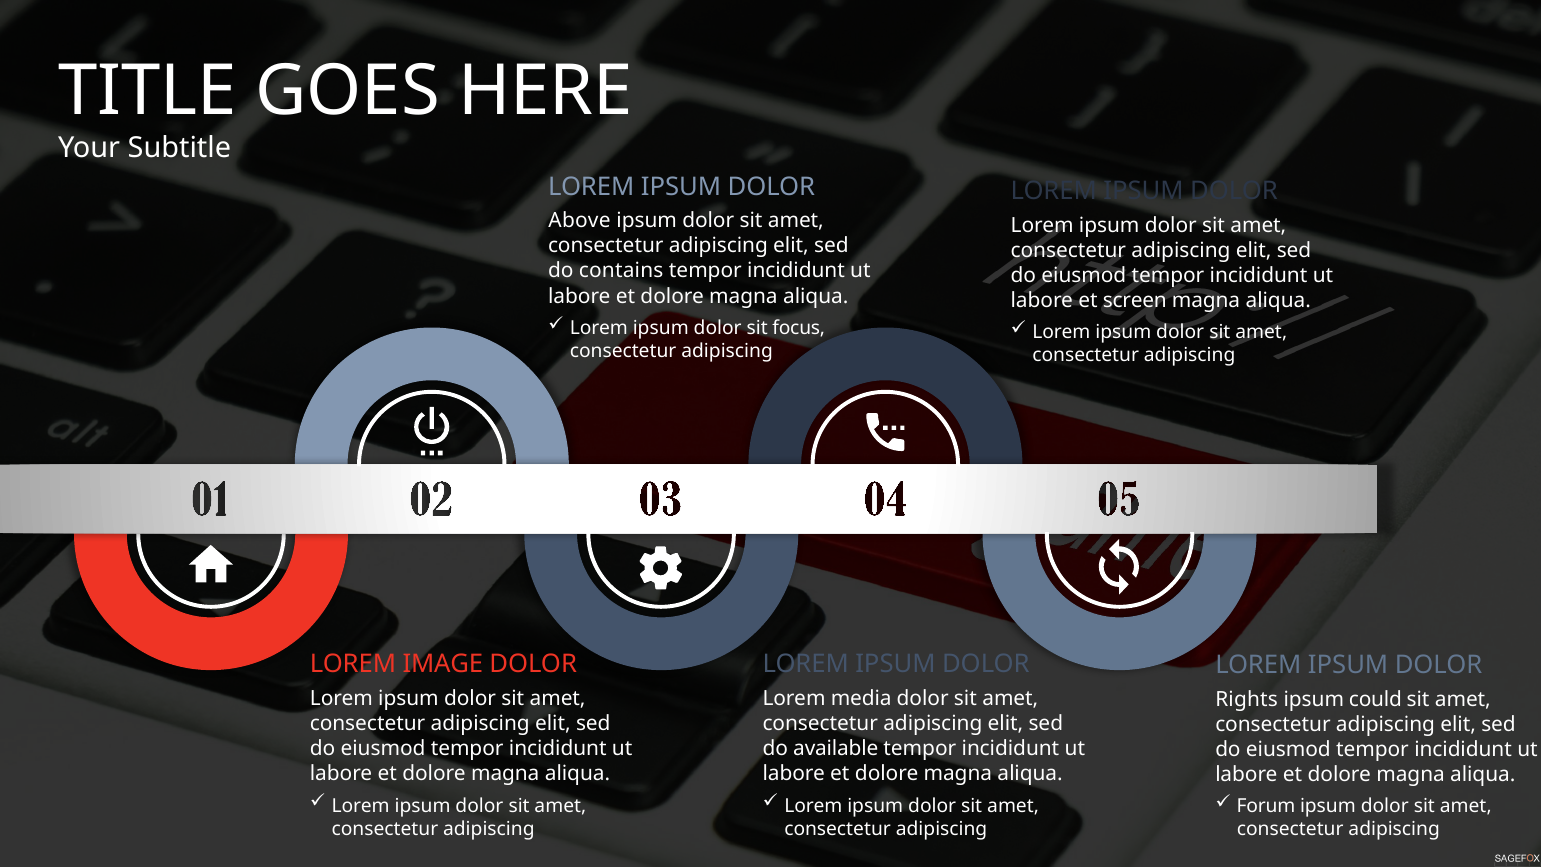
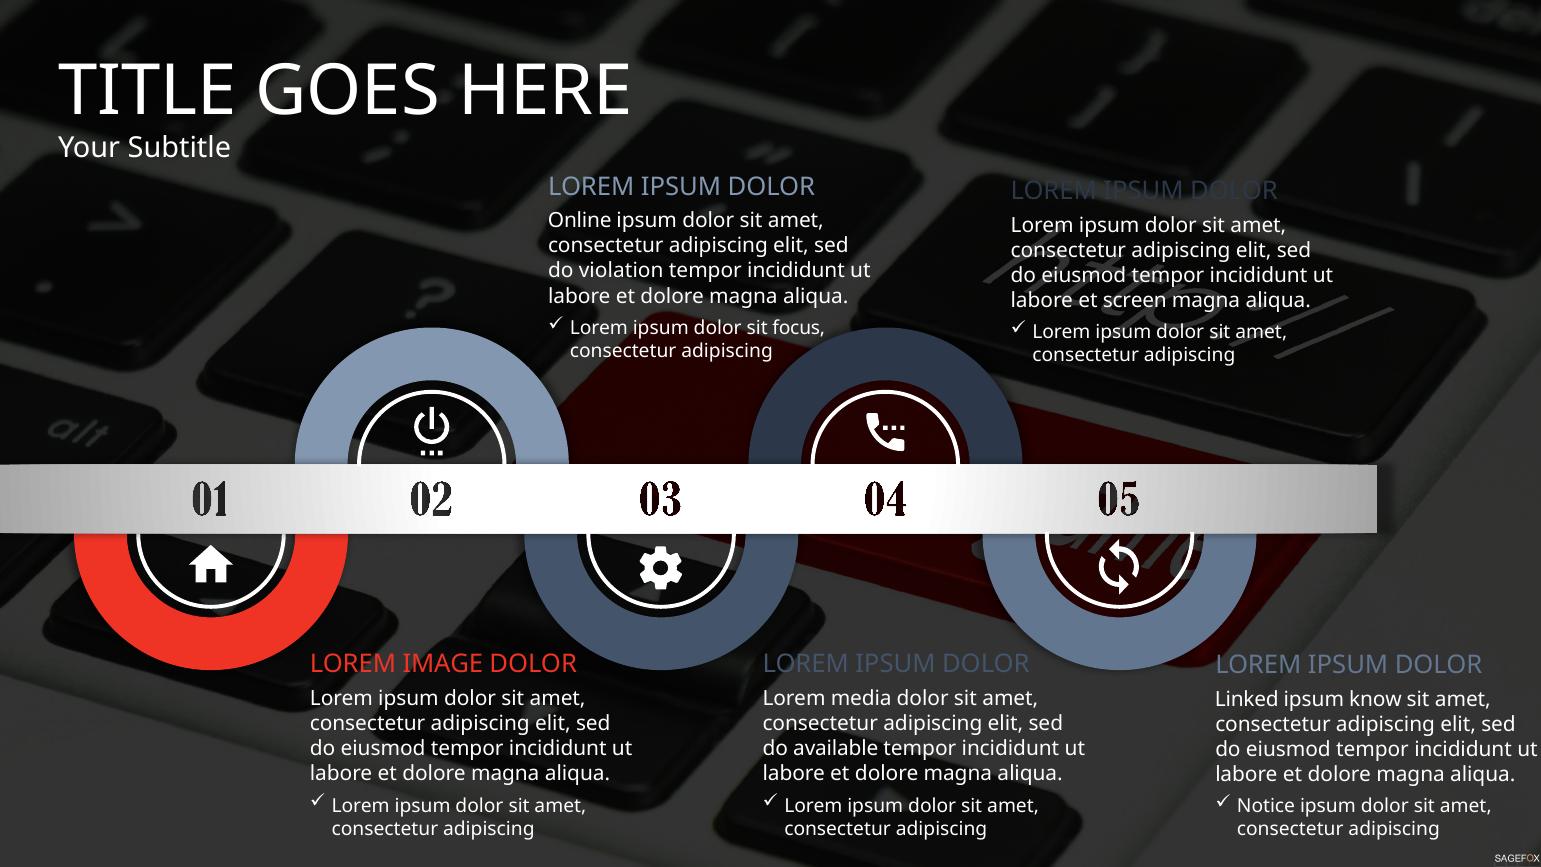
Above: Above -> Online (580, 221)
contains: contains -> violation (621, 271)
Rights: Rights -> Linked (1247, 699)
could: could -> know (1375, 699)
Forum: Forum -> Notice (1266, 806)
